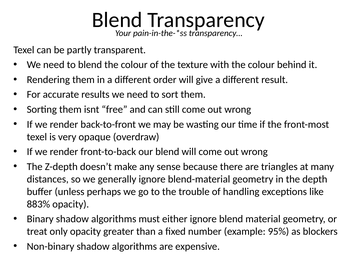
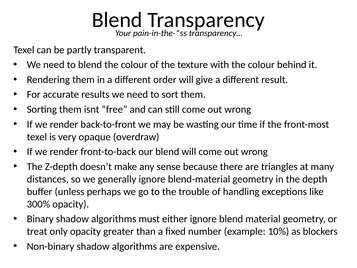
883%: 883% -> 300% (38, 204)
95%: 95% -> 10% (278, 231)
